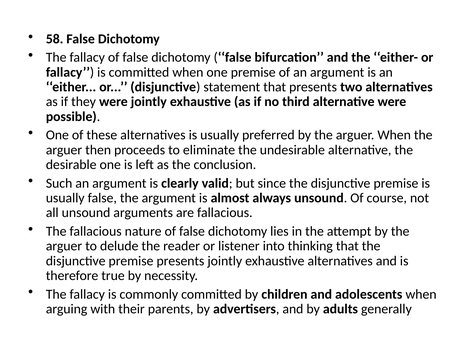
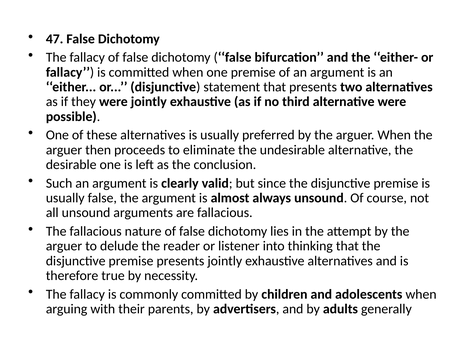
58: 58 -> 47 (55, 39)
